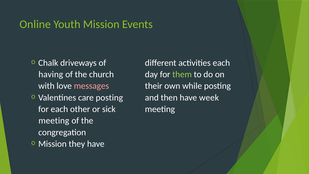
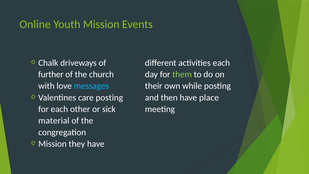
having: having -> further (51, 74)
messages colour: pink -> light blue (91, 86)
week: week -> place (209, 97)
meeting: meeting -> material (54, 121)
